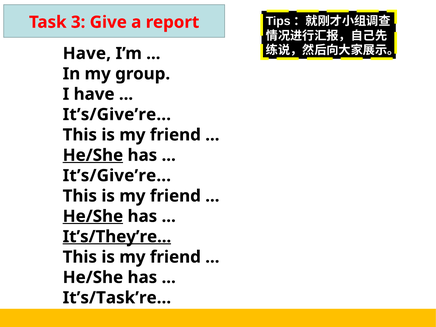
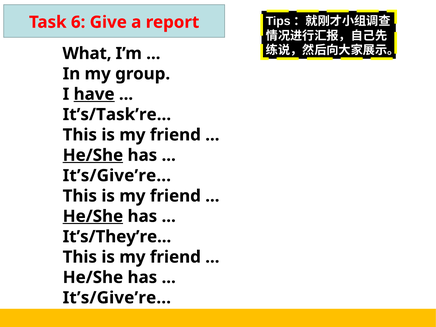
3: 3 -> 6 (78, 22)
Have: Have -> What (87, 53)
have underline: none -> present (94, 94)
It’s/Give’re: It’s/Give’re -> It’s/Task’re (117, 115)
It’s/They’re underline: present -> none (117, 237)
It’s/Task’re: It’s/Task’re -> It’s/Give’re (117, 298)
